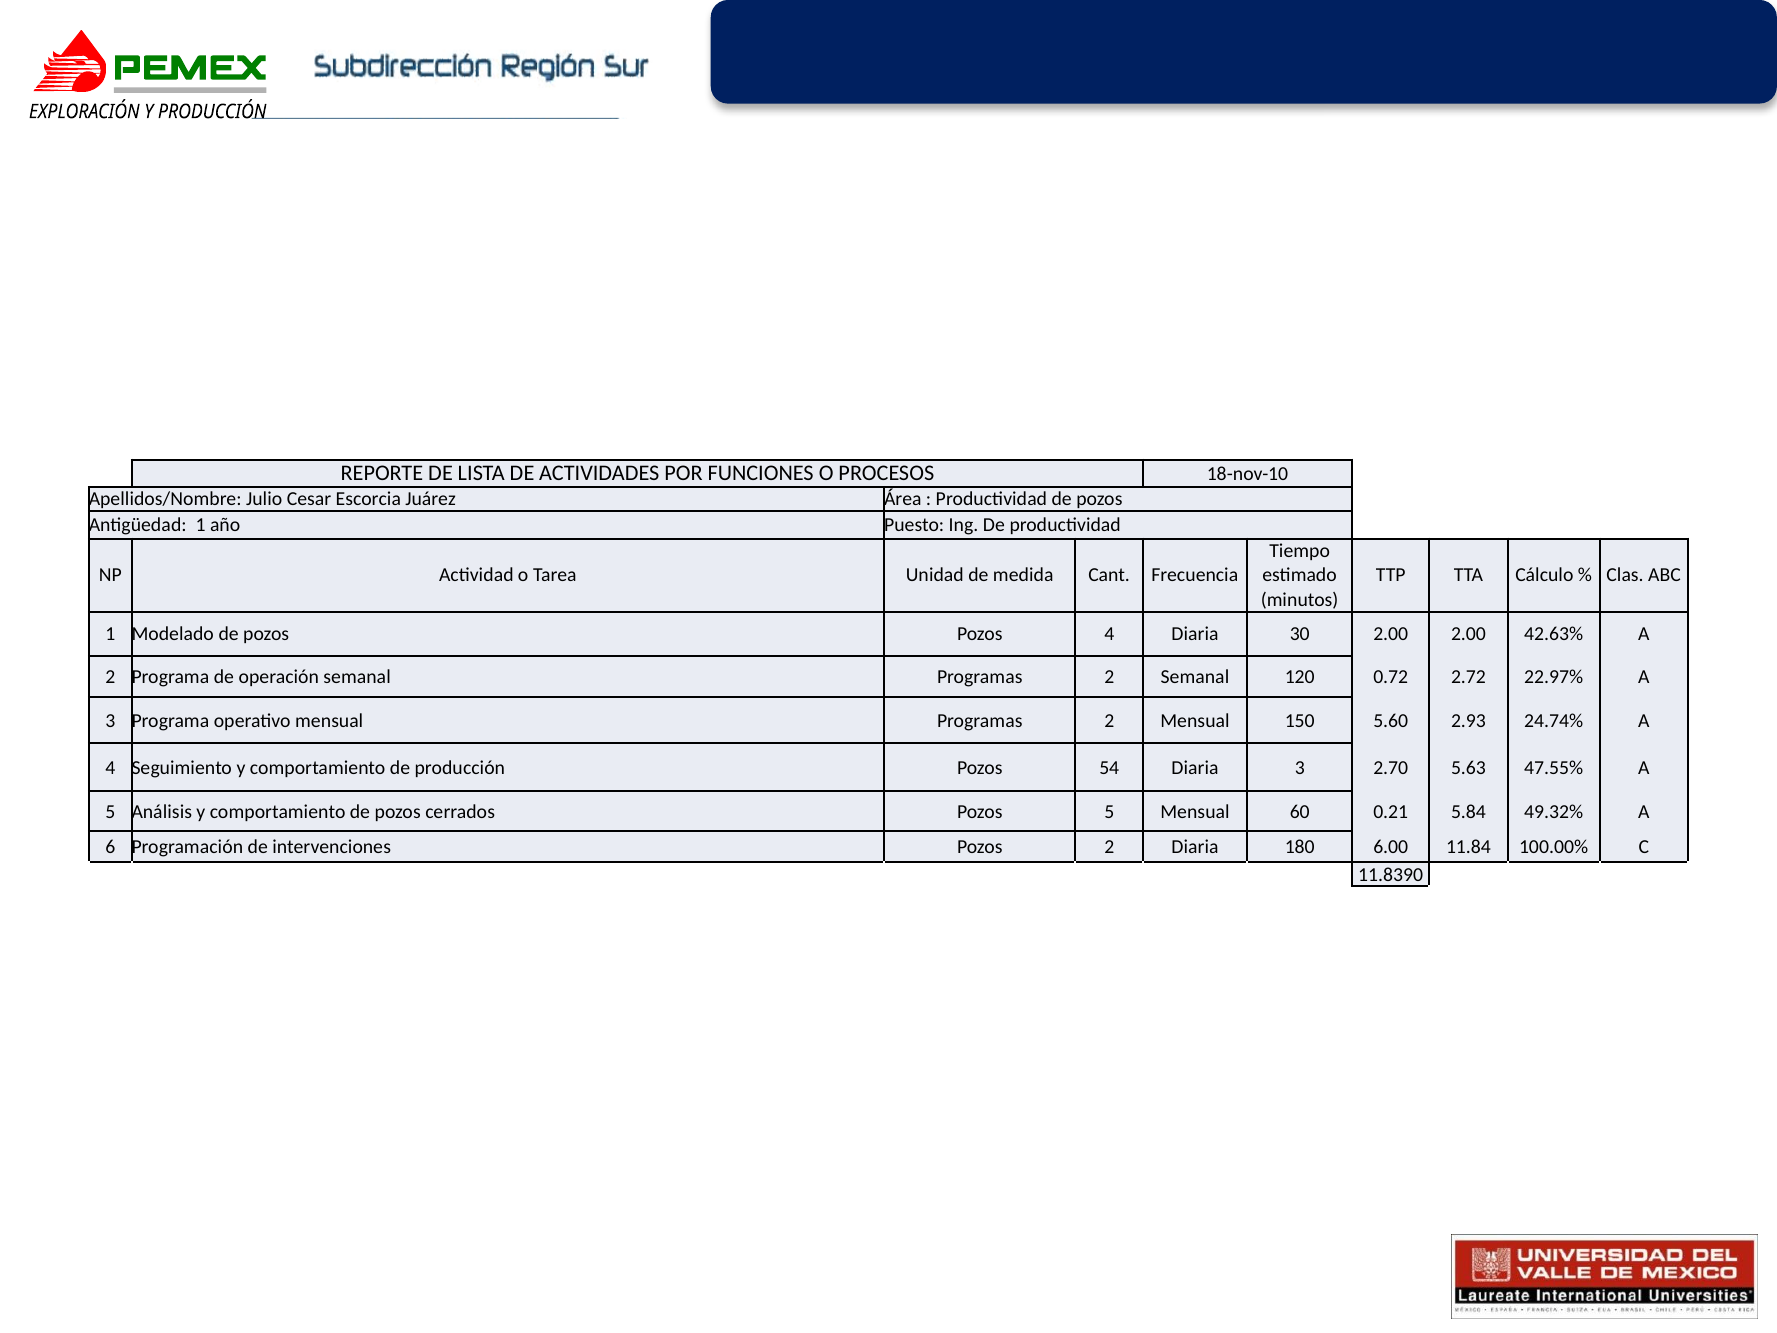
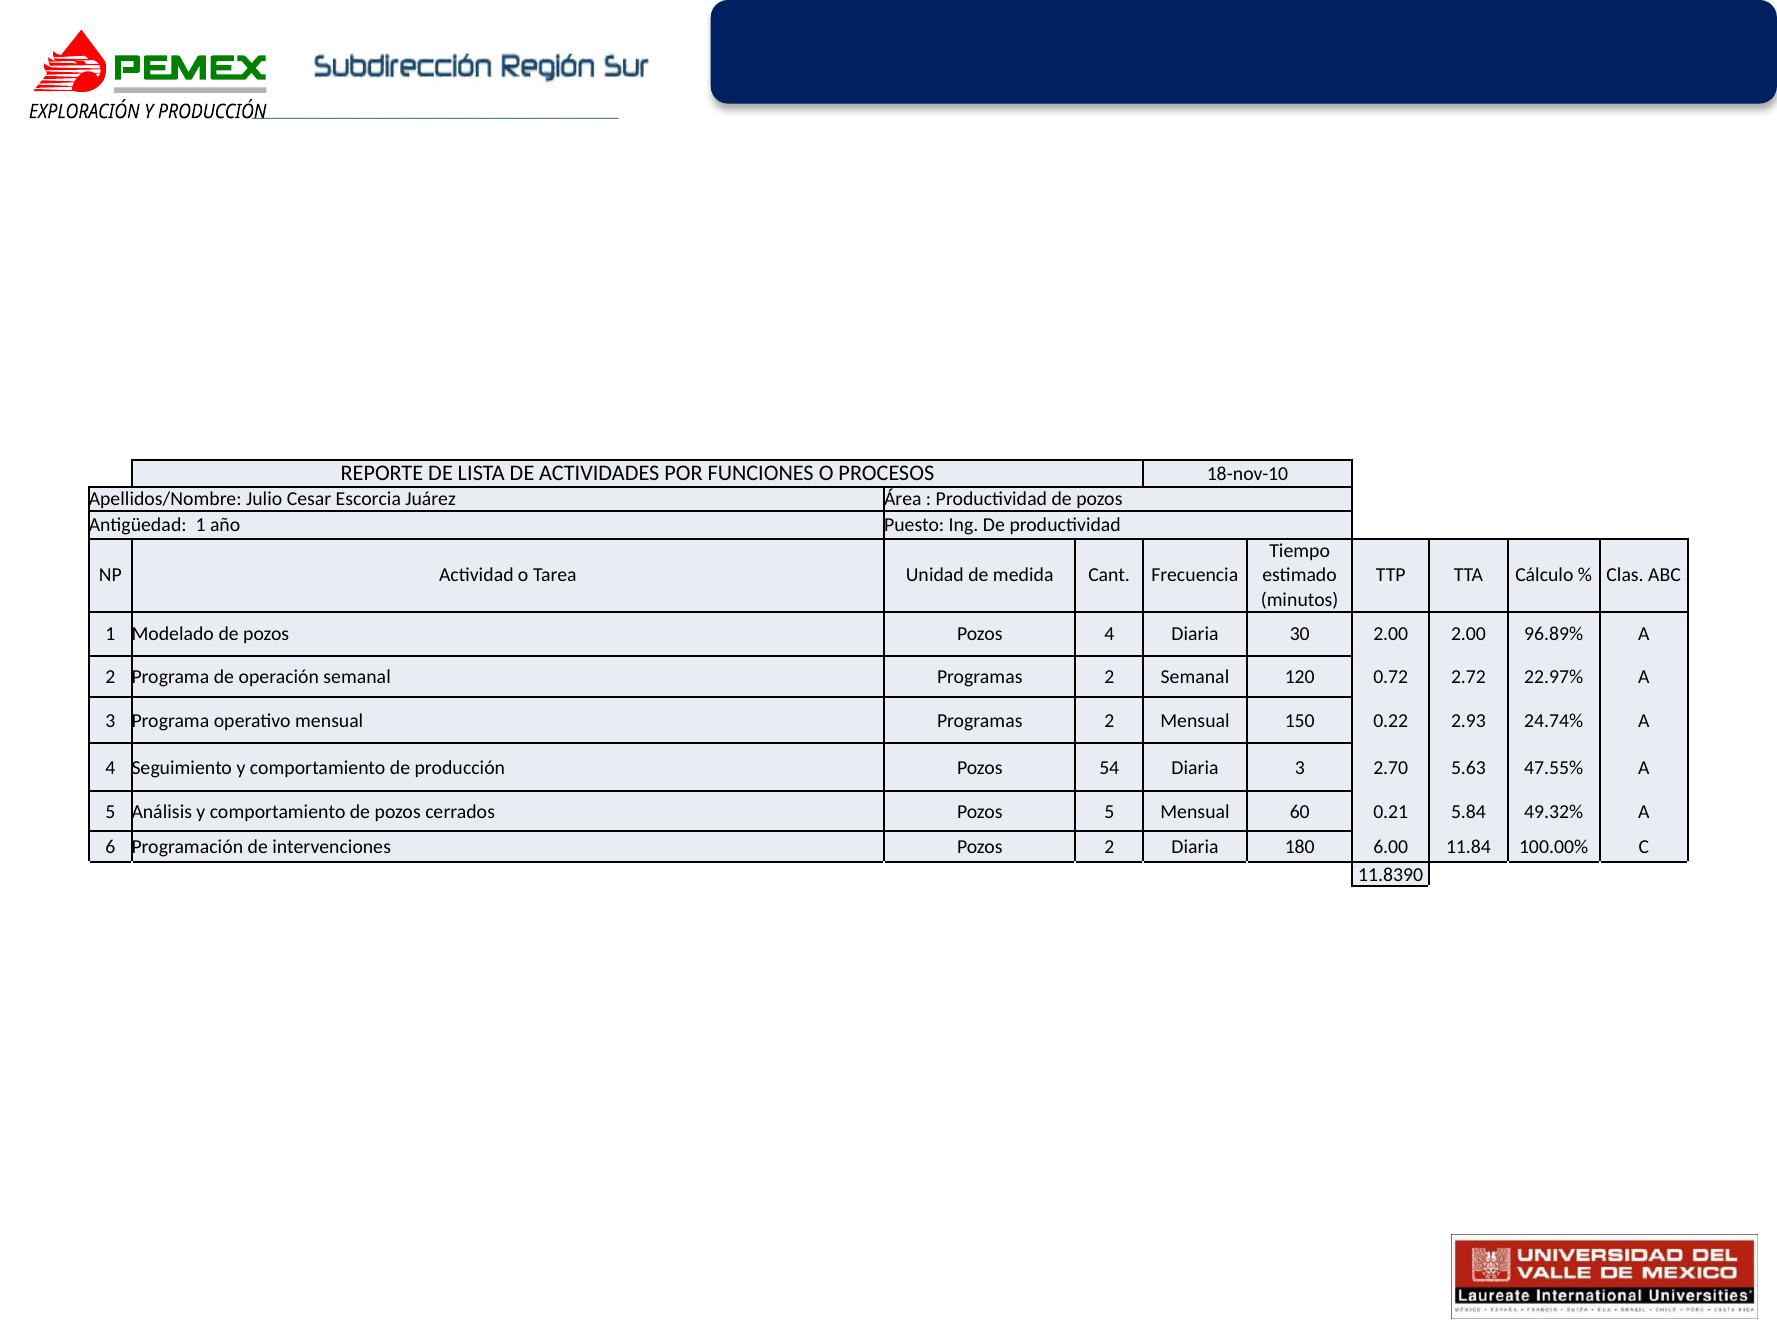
42.63%: 42.63% -> 96.89% (1554, 634)
5.60: 5.60 -> 0.22 (1391, 721)
